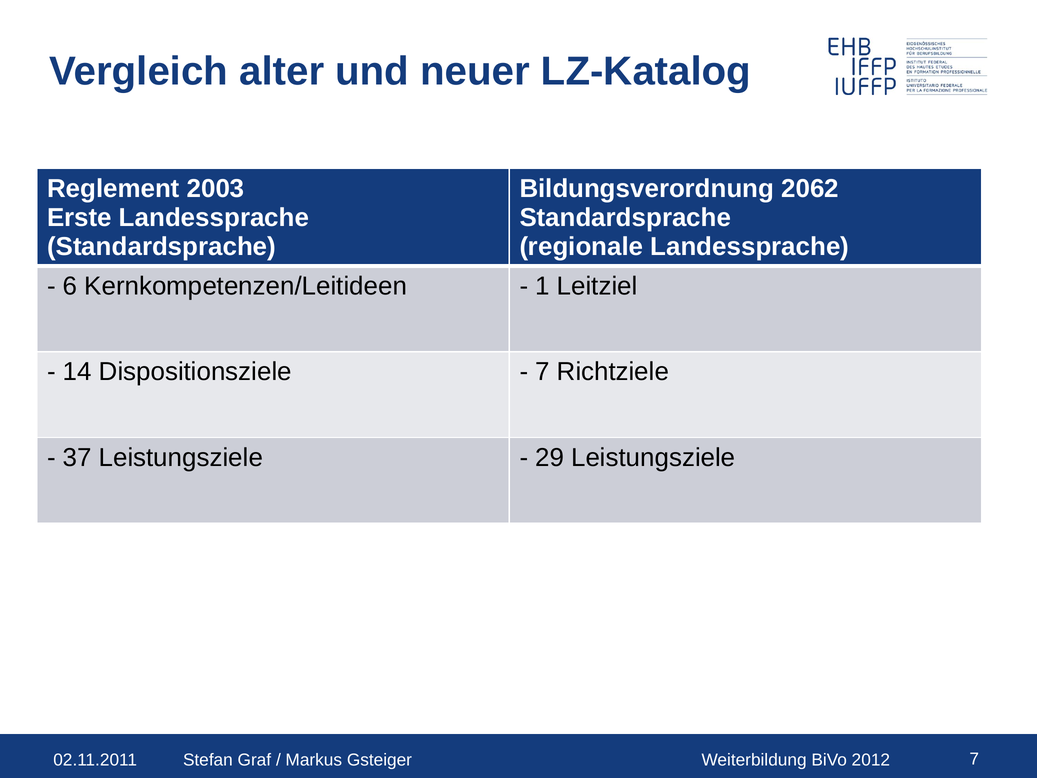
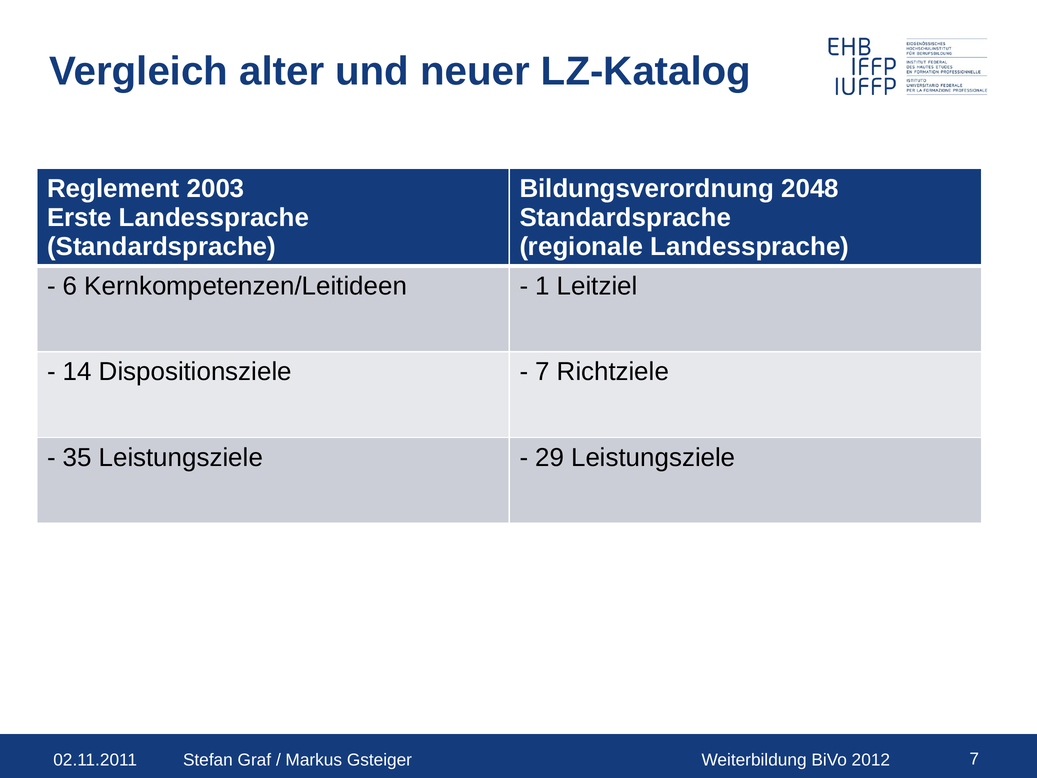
2062: 2062 -> 2048 (810, 188)
37: 37 -> 35 (77, 457)
